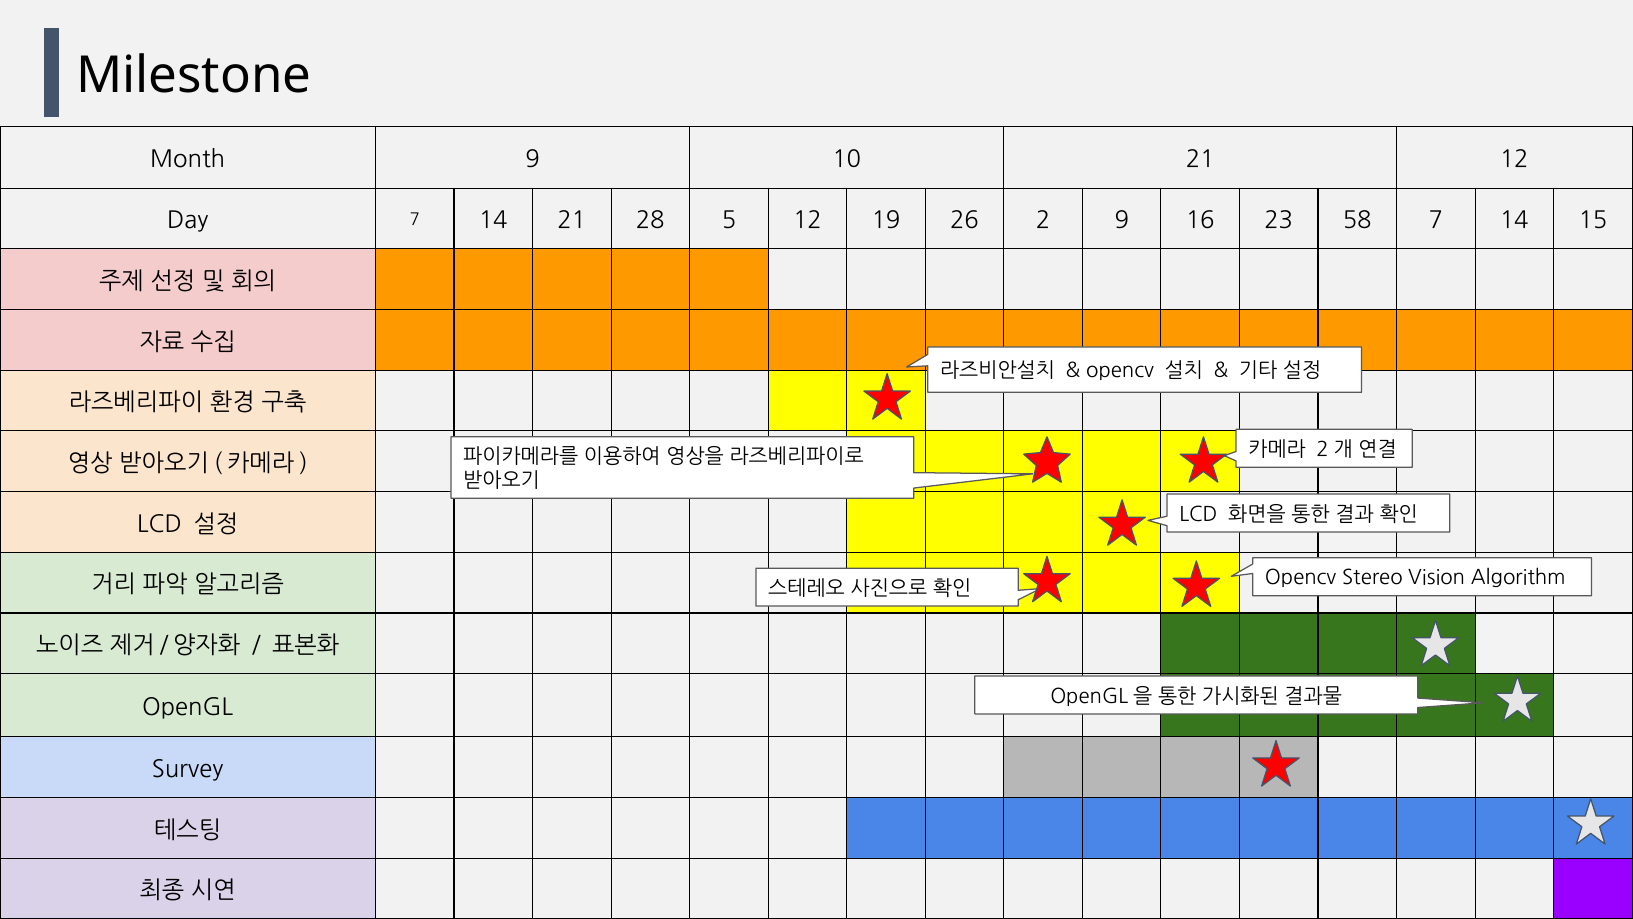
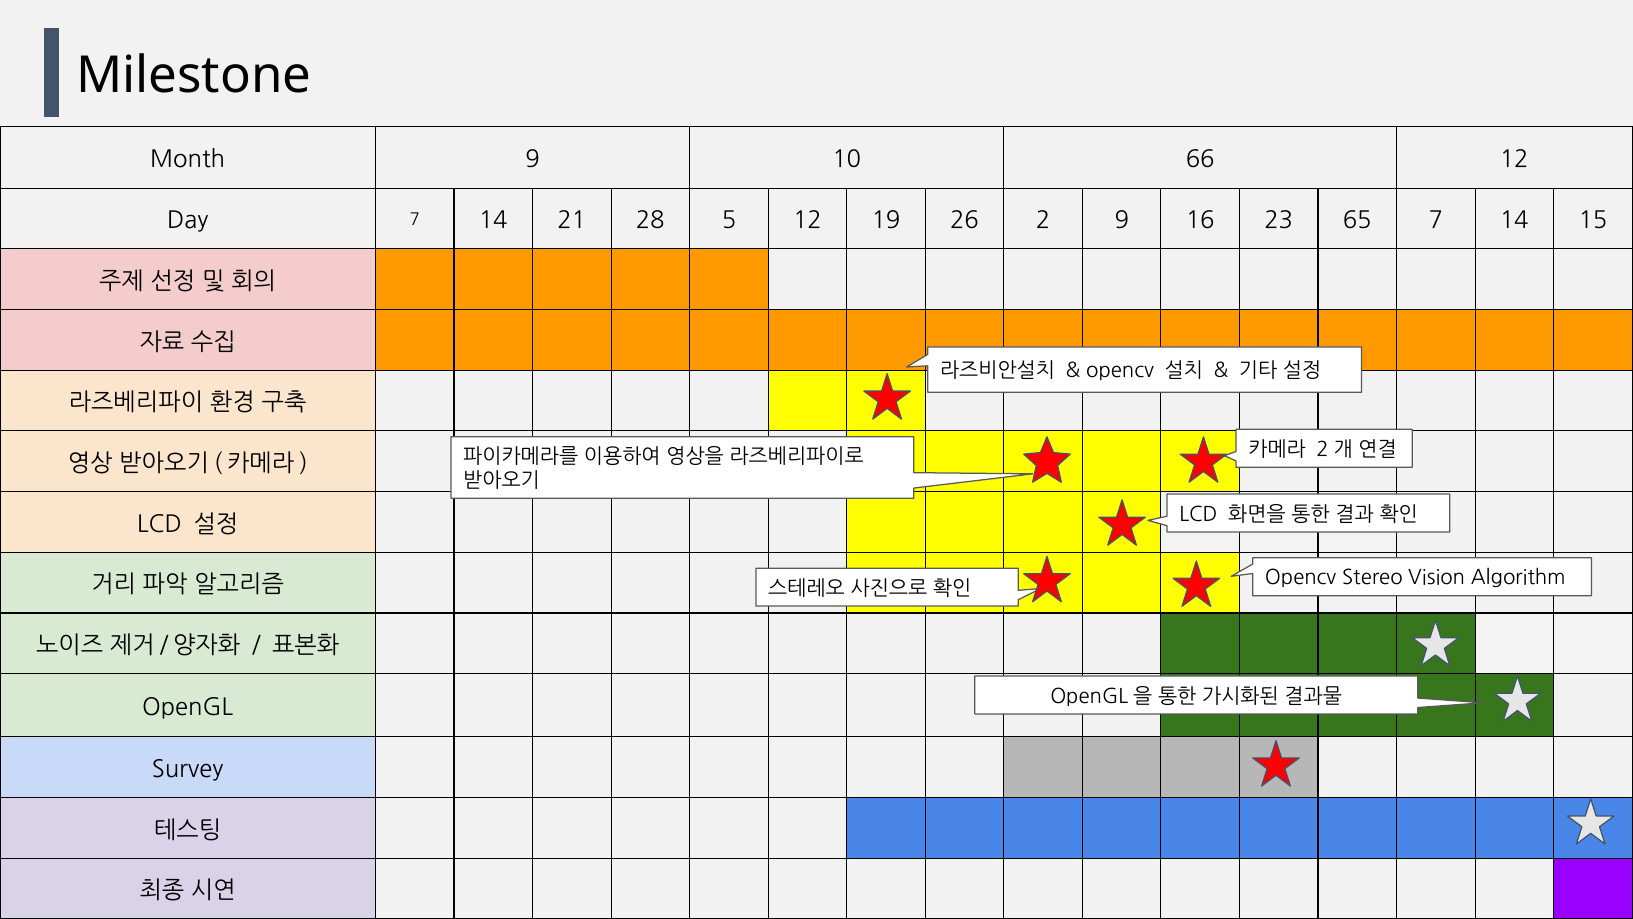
10 21: 21 -> 66 (1200, 159)
58: 58 -> 65 (1357, 221)
